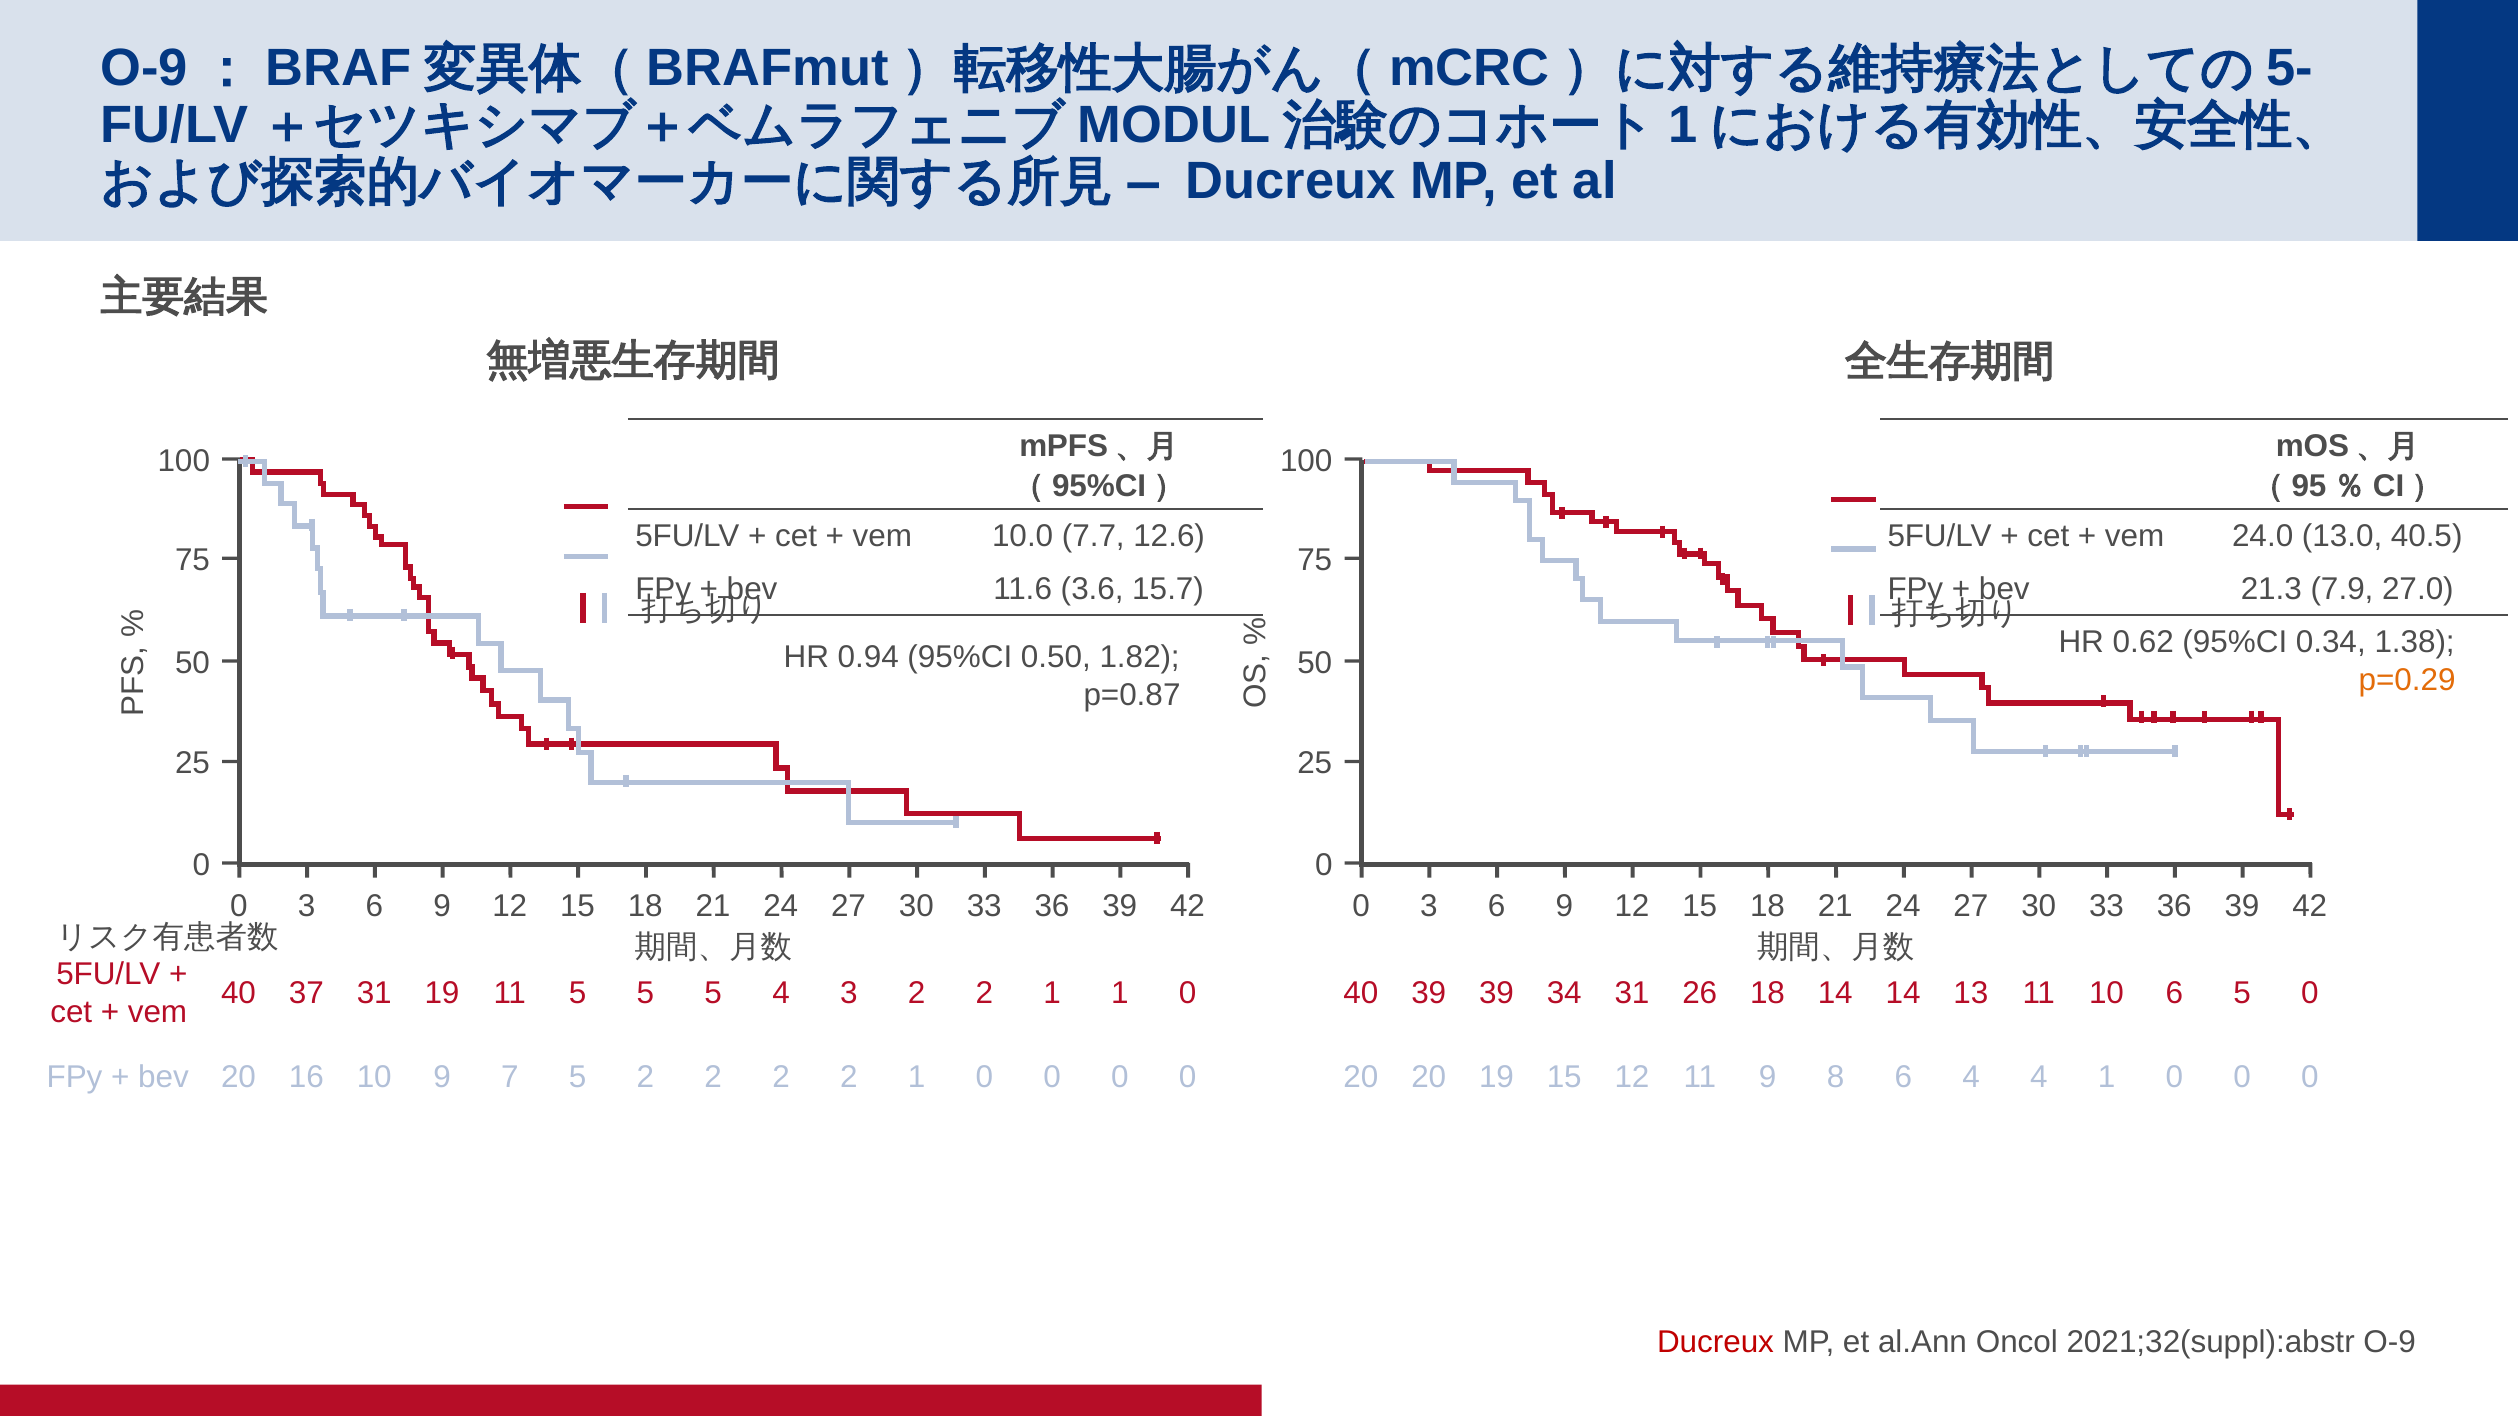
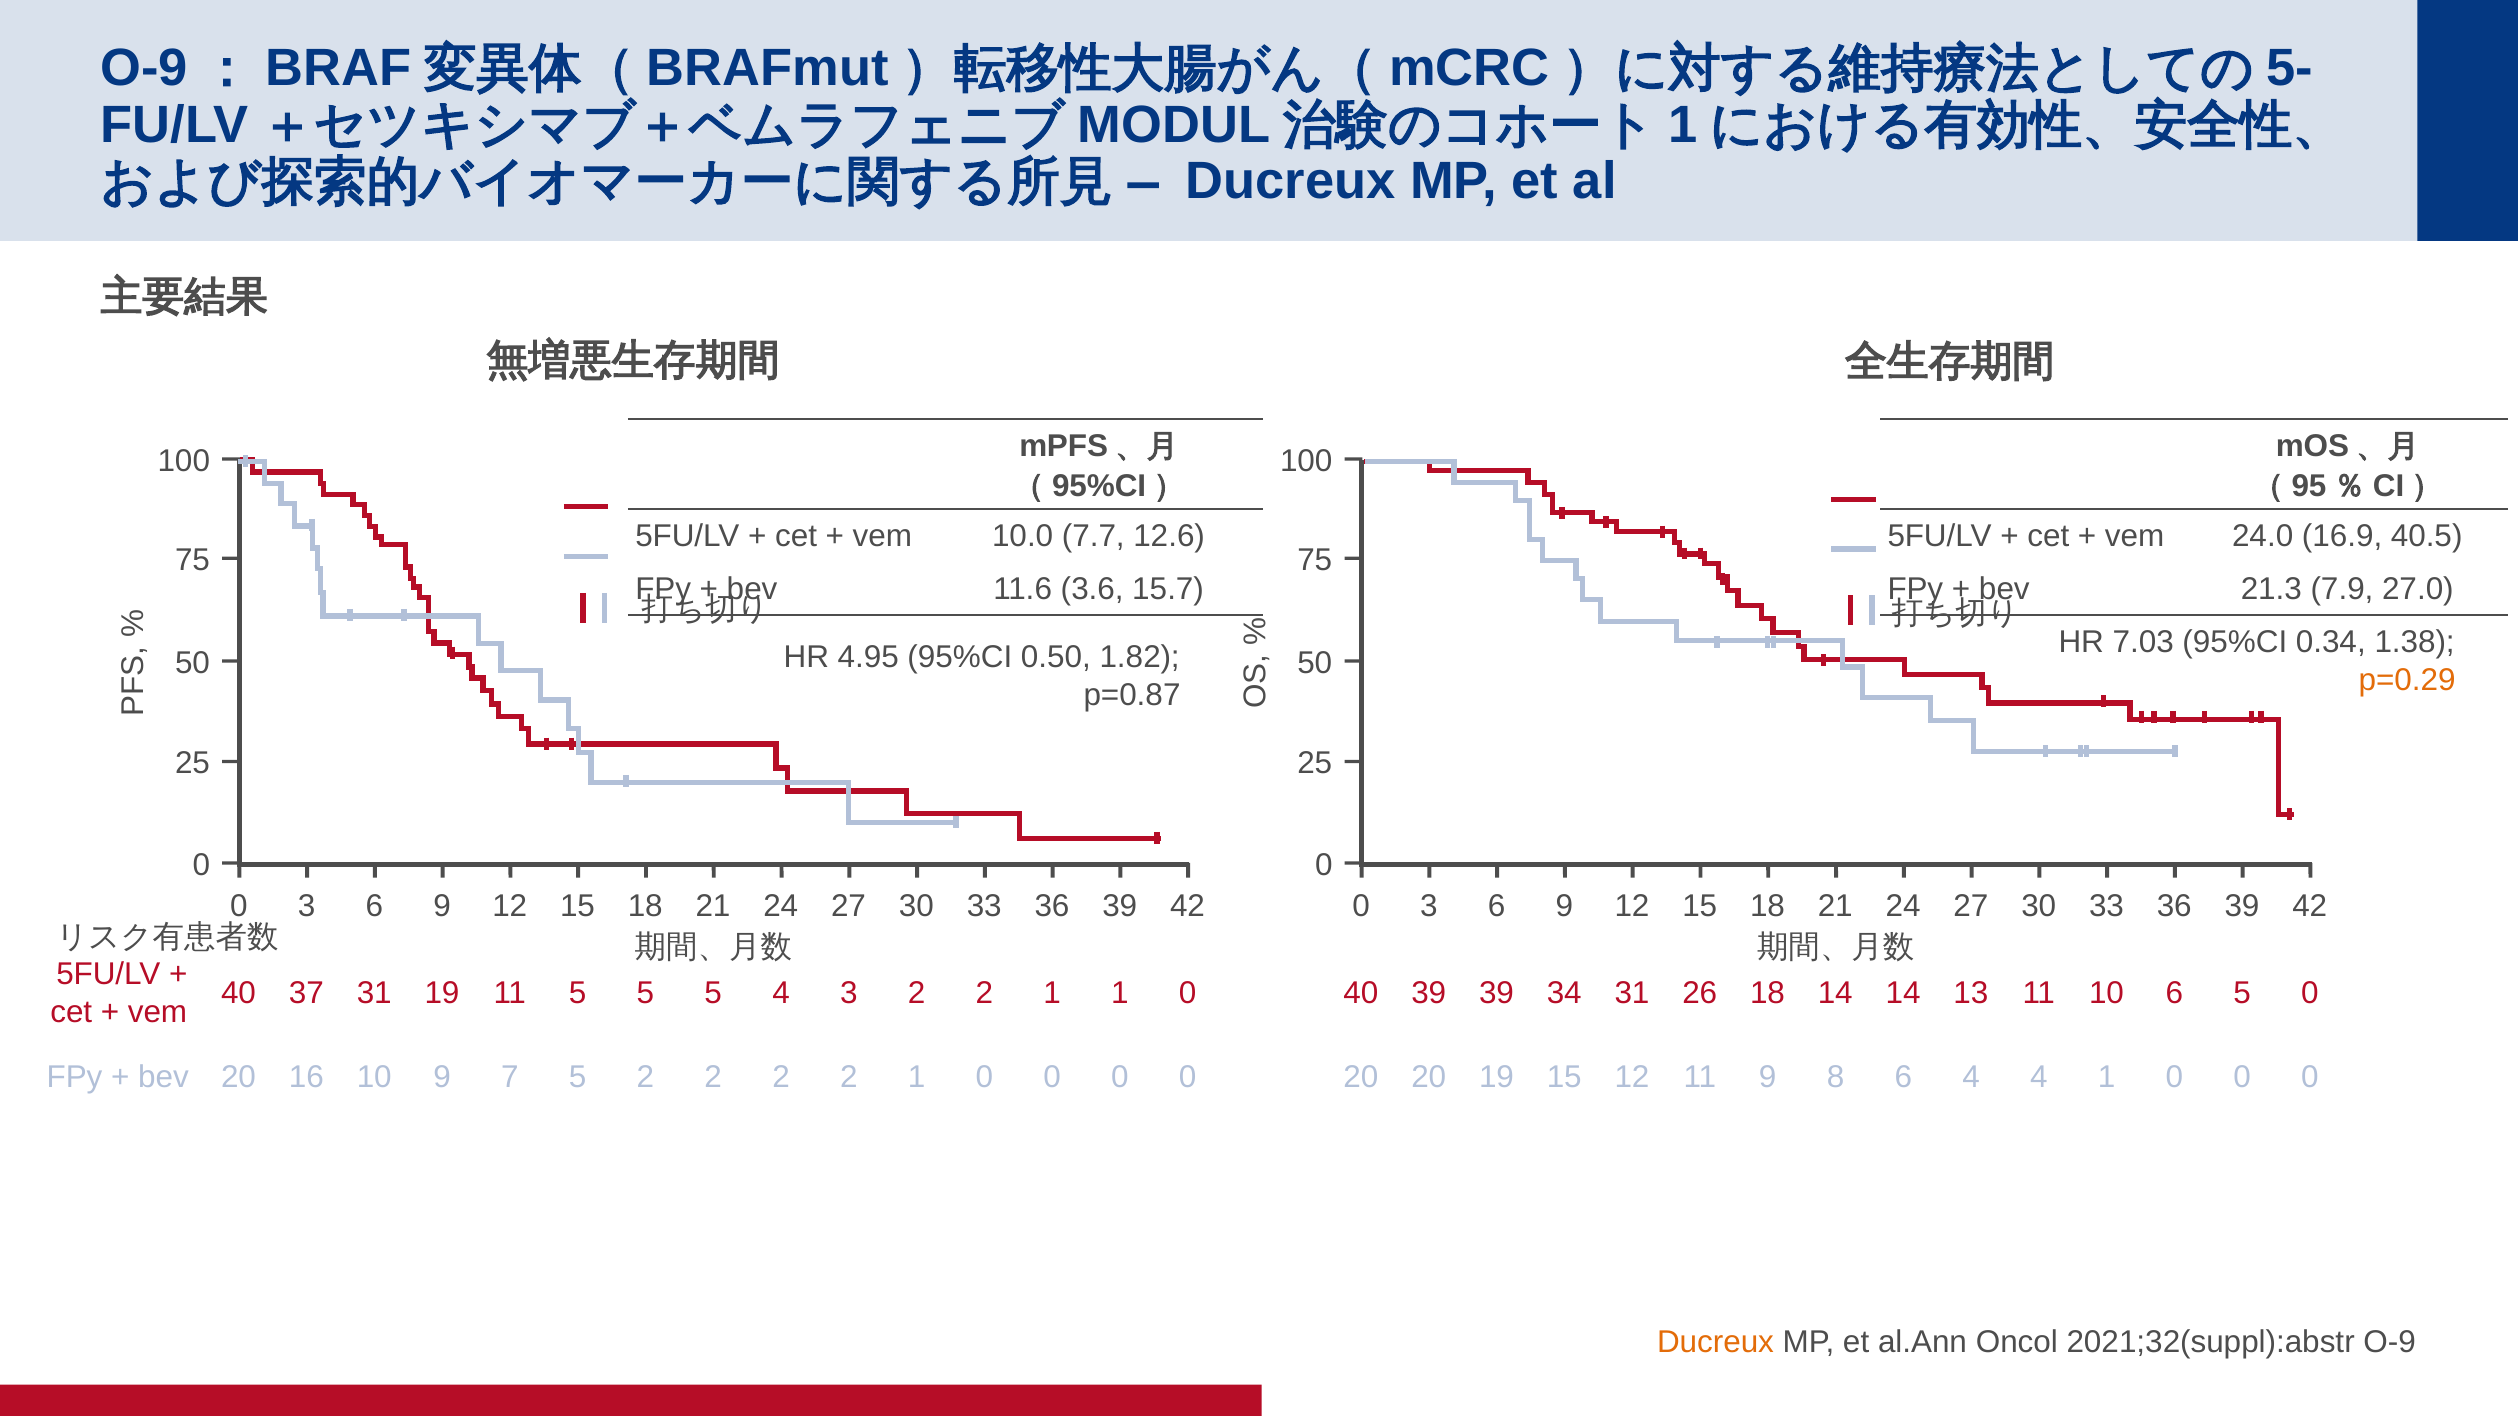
13.0: 13.0 -> 16.9 (2342, 536)
0.62: 0.62 -> 7.03 (2143, 642)
0.94: 0.94 -> 4.95 (868, 658)
Ducreux colour: red -> orange (1715, 1343)
